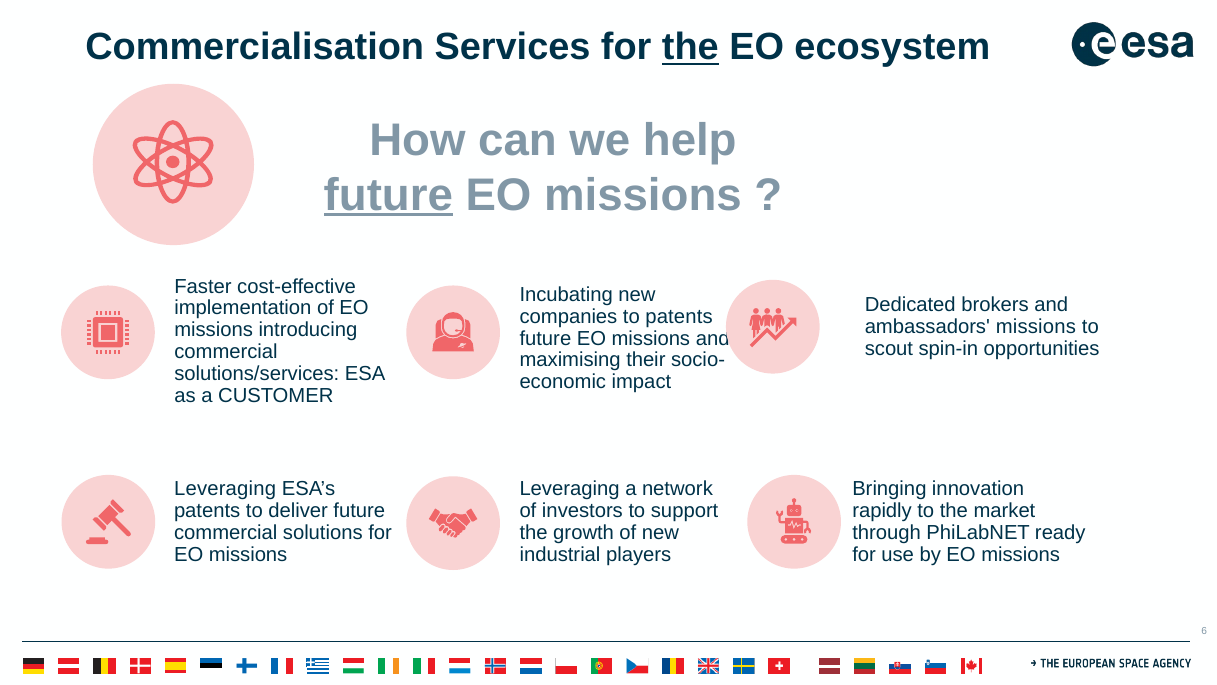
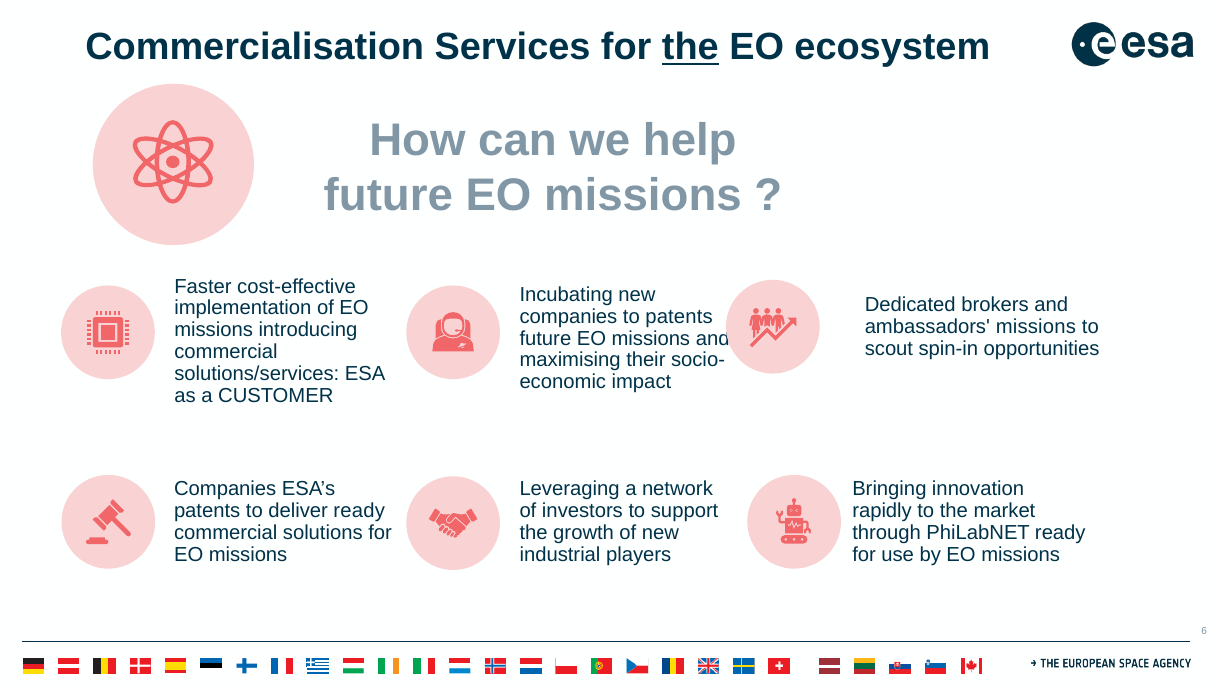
future underline: present -> none (388, 195)
Leveraging: Leveraging -> Companies (225, 489)
deliver future: future -> ready (359, 510)
